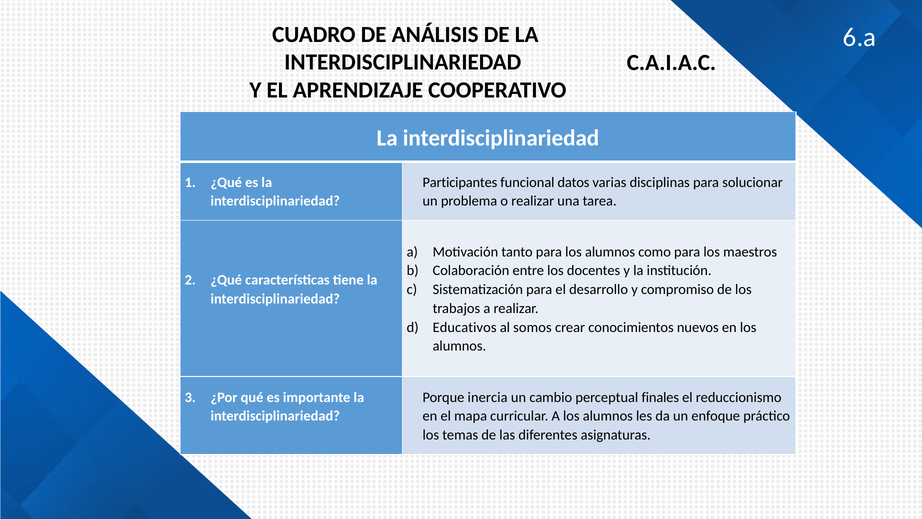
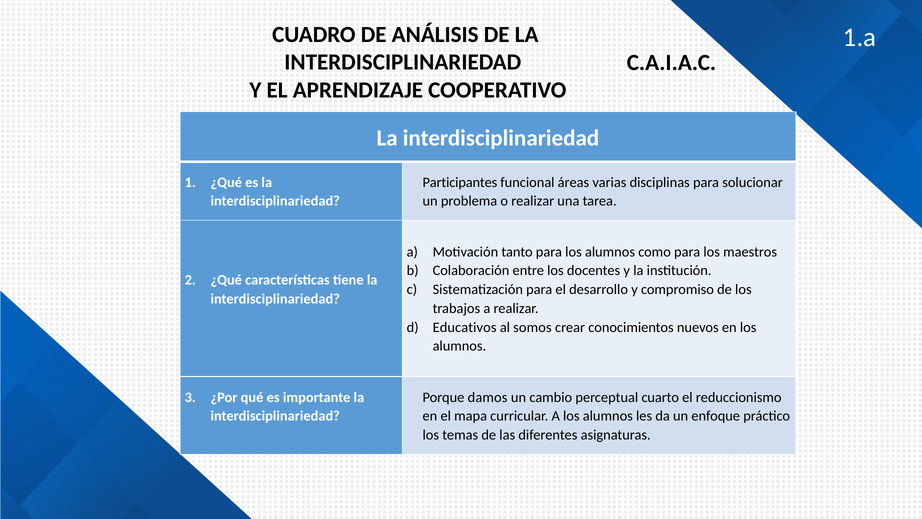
6.a: 6.a -> 1.a (860, 37)
datos: datos -> áreas (573, 182)
inercia: inercia -> damos (488, 397)
finales: finales -> cuarto (660, 397)
